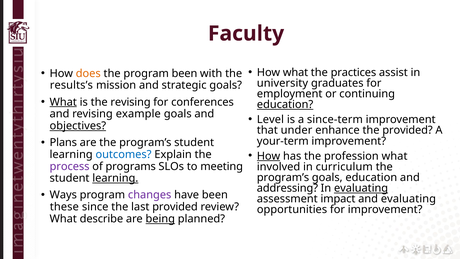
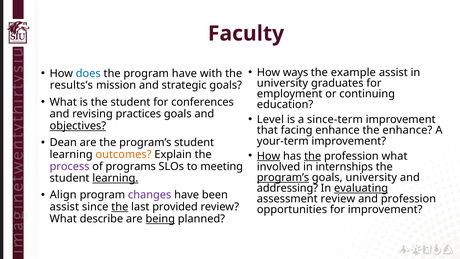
How what: what -> ways (296, 72)
practices: practices -> example (353, 72)
does colour: orange -> blue (88, 73)
program been: been -> have (184, 73)
What underline: present -> none (63, 102)
the revising: revising -> student (130, 102)
education underline: present -> none (285, 104)
example: example -> practices (138, 114)
under: under -> facing (297, 130)
the provided: provided -> enhance (407, 130)
Plans: Plans -> Dean (63, 142)
the underline: none -> present (313, 156)
outcomes colour: blue -> orange (124, 154)
curriculum: curriculum -> internships (344, 167)
program’s underline: none -> present (283, 177)
goals education: education -> university (371, 177)
Ways: Ways -> Align (63, 195)
assessment impact: impact -> review (338, 199)
and evaluating: evaluating -> profession (408, 199)
these: these -> assist (64, 207)
the underline: none -> present (120, 207)
